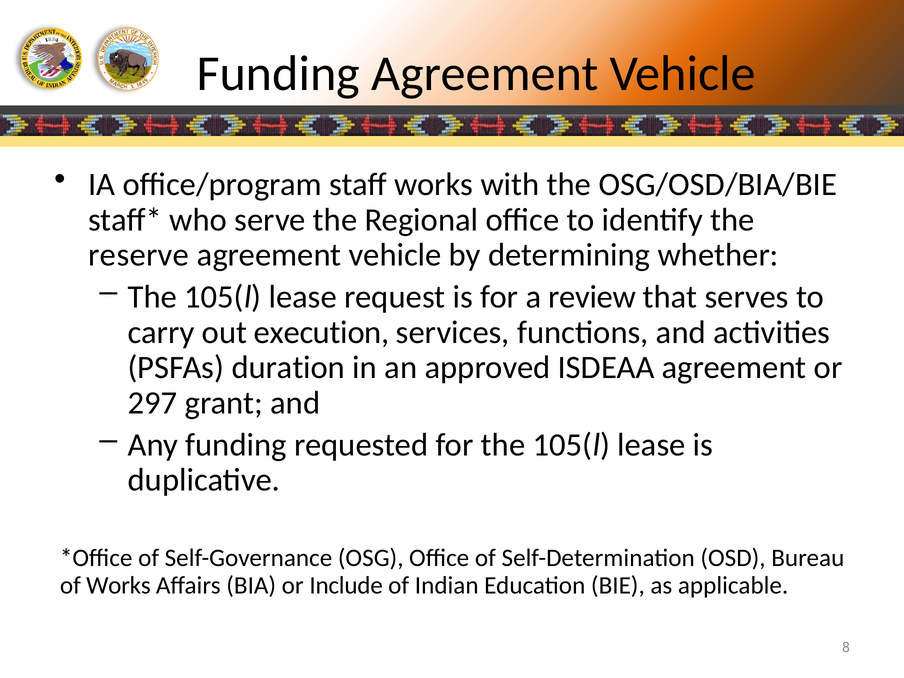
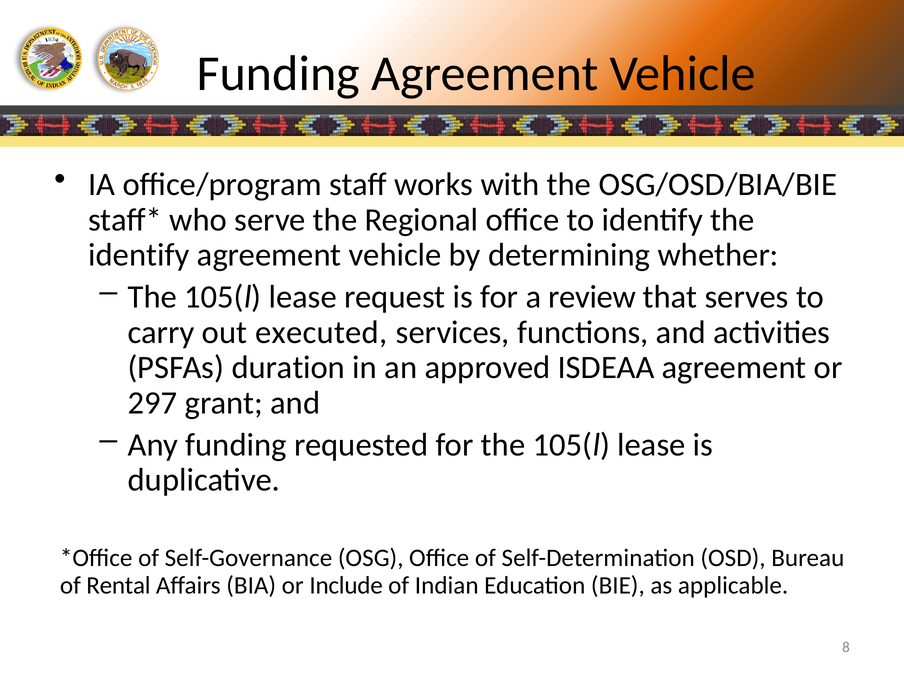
reserve: reserve -> identify (139, 255)
execution: execution -> executed (321, 332)
of Works: Works -> Rental (118, 585)
